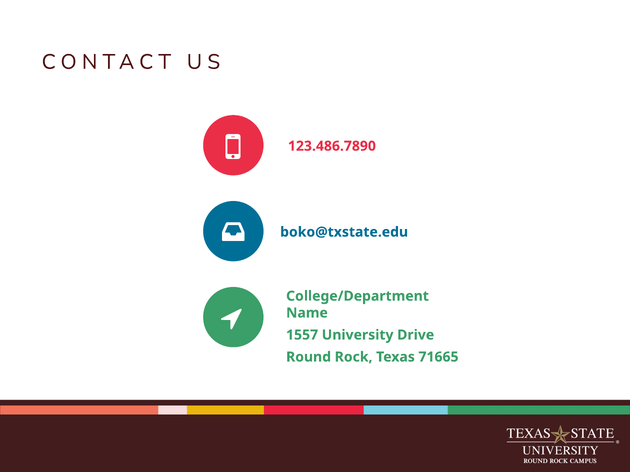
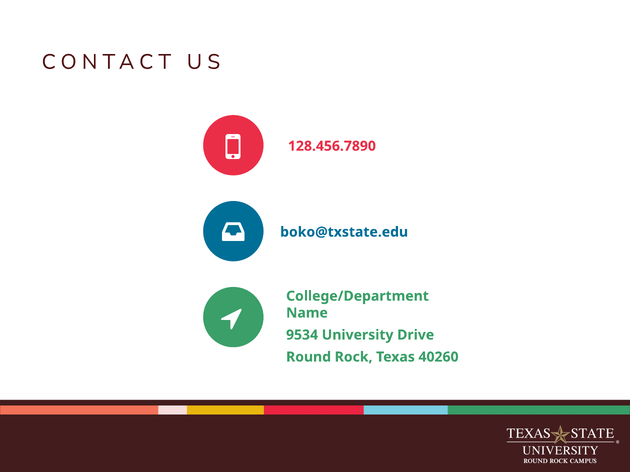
123.486.7890: 123.486.7890 -> 128.456.7890 (332, 146)
1557: 1557 -> 9534 (302, 335)
71665: 71665 -> 40260 (439, 357)
